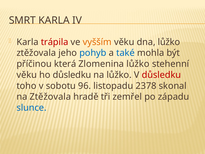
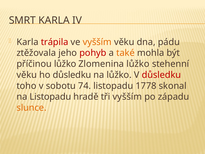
dna lůžko: lůžko -> pádu (169, 42)
pohyb colour: blue -> red (93, 53)
také colour: blue -> orange (125, 53)
příčinou která: která -> lůžko (65, 64)
96: 96 -> 74 (85, 86)
2378: 2378 -> 1778 (146, 86)
na Ztěžovala: Ztěžovala -> Listopadu (50, 97)
tři zemřel: zemřel -> vyšším (127, 97)
slunce colour: blue -> orange (32, 108)
